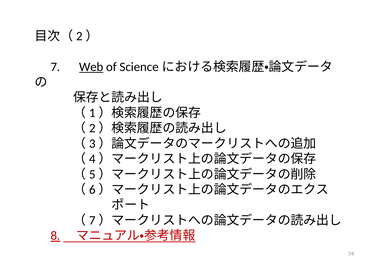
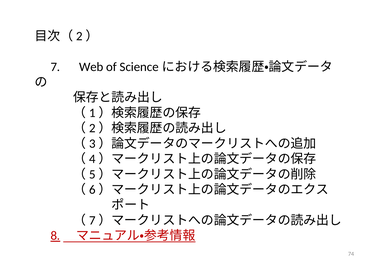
Web underline: present -> none (91, 67)
